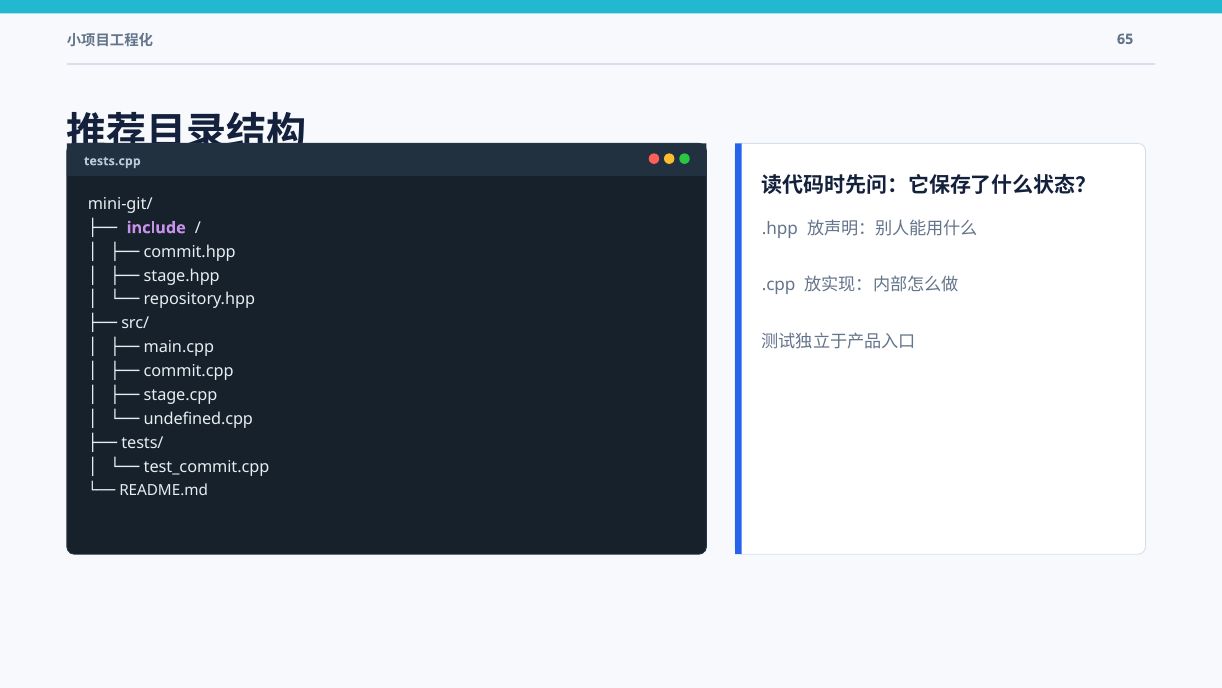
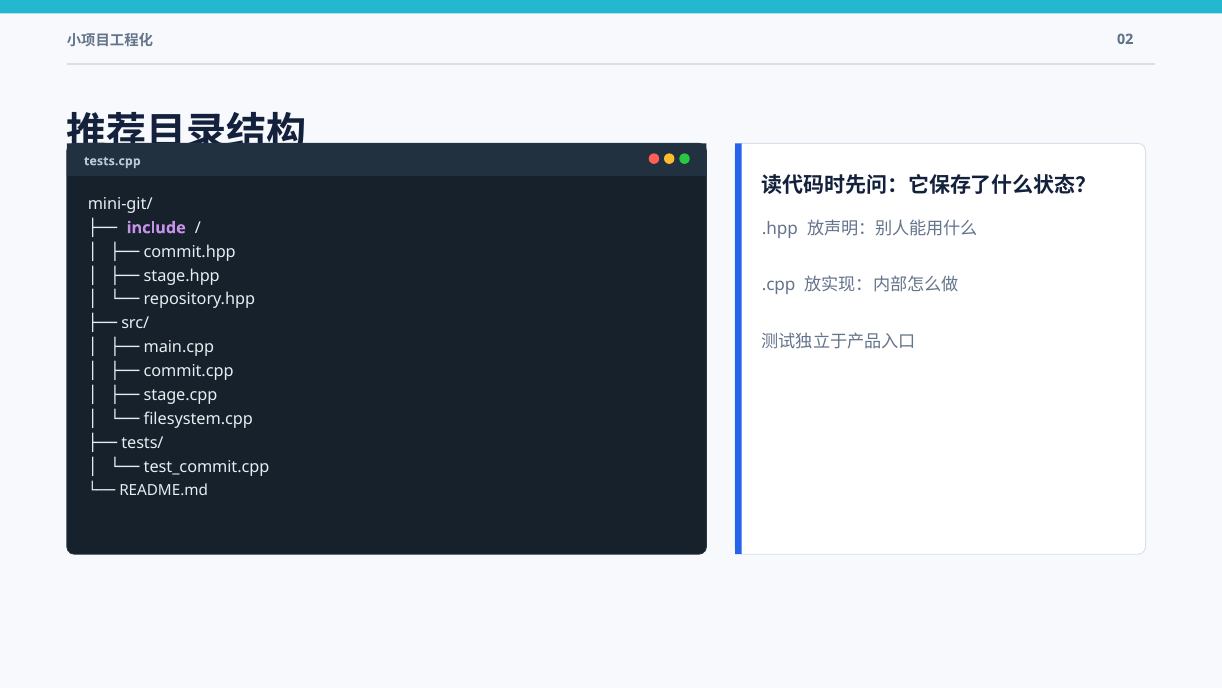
65: 65 -> 02 (1125, 39)
undefined.cpp: undefined.cpp -> filesystem.cpp (198, 419)
